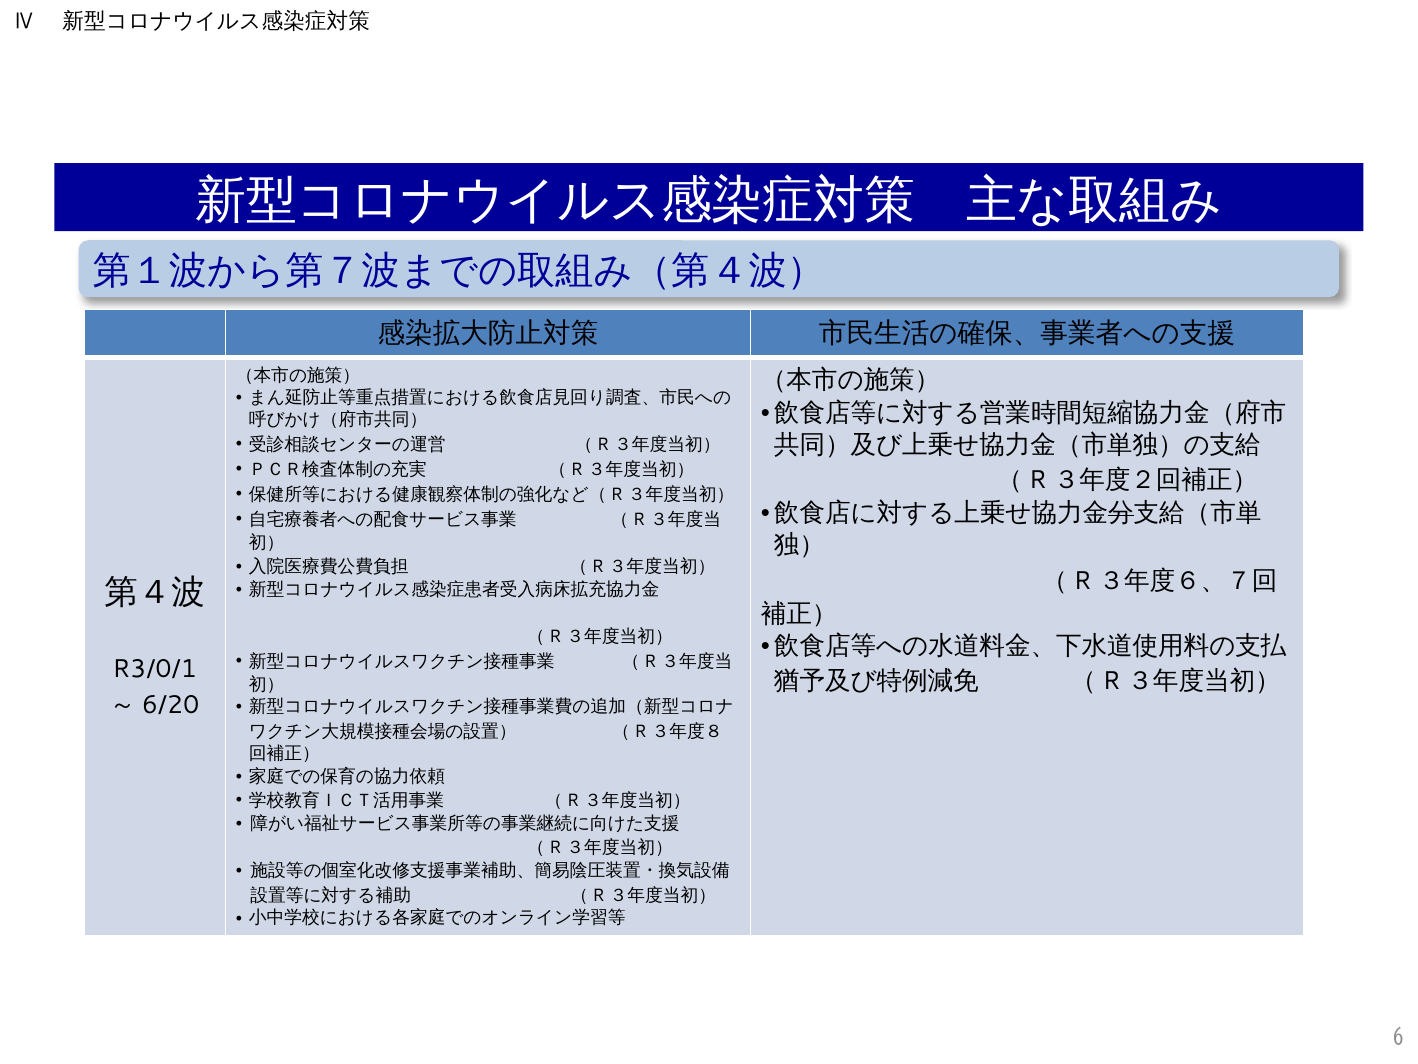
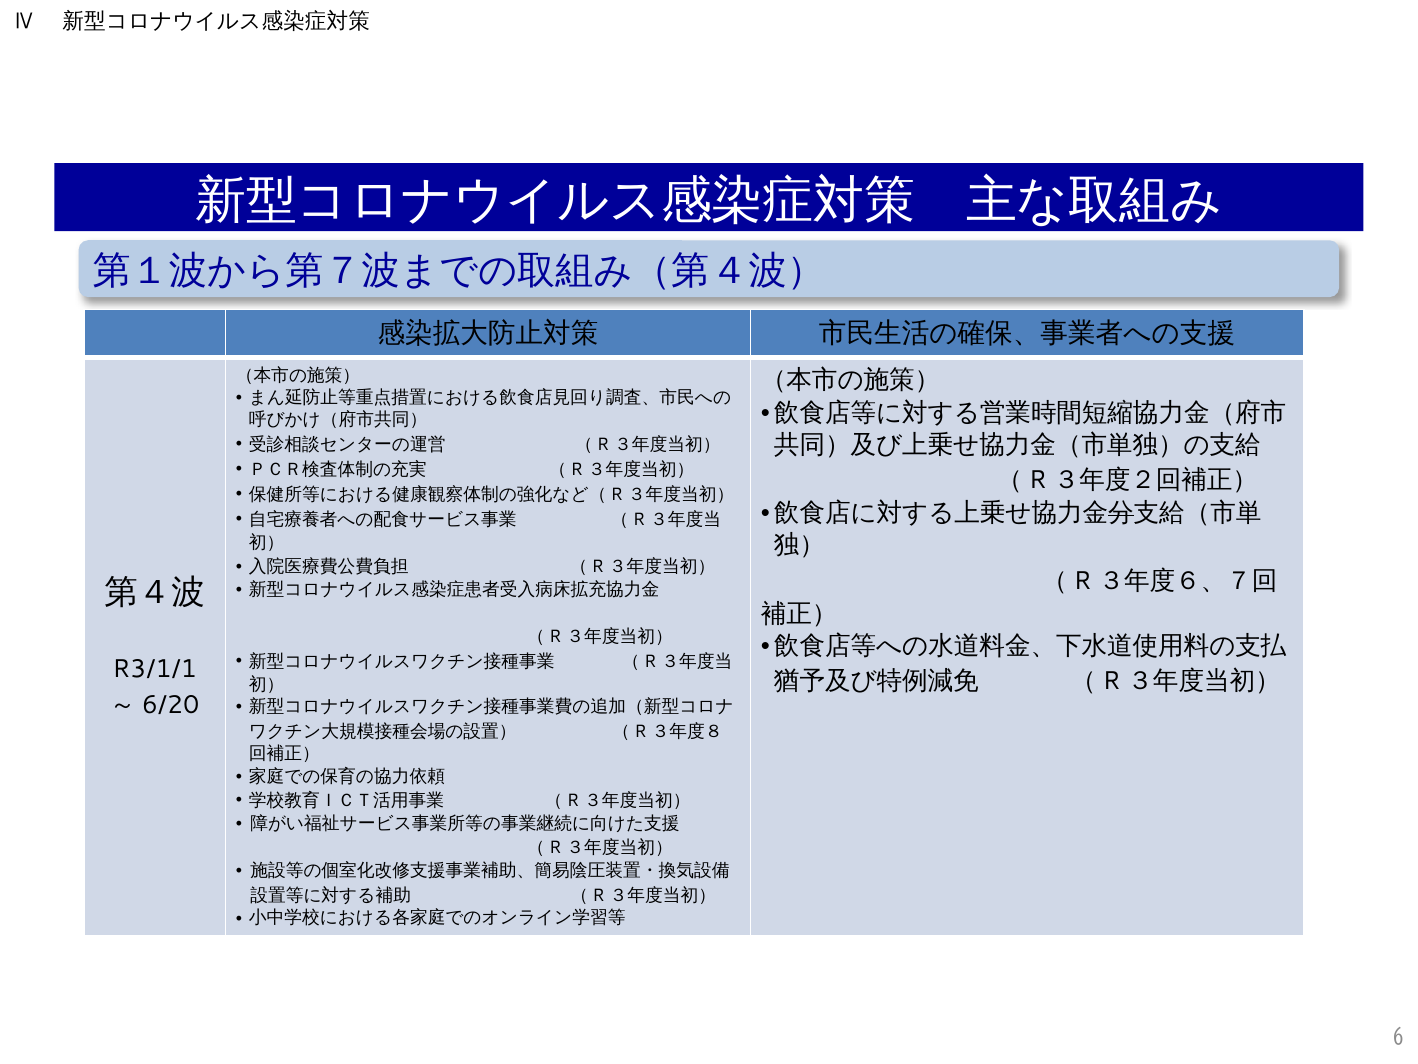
R3/0/1: R3/0/1 -> R3/1/1 (155, 669)
